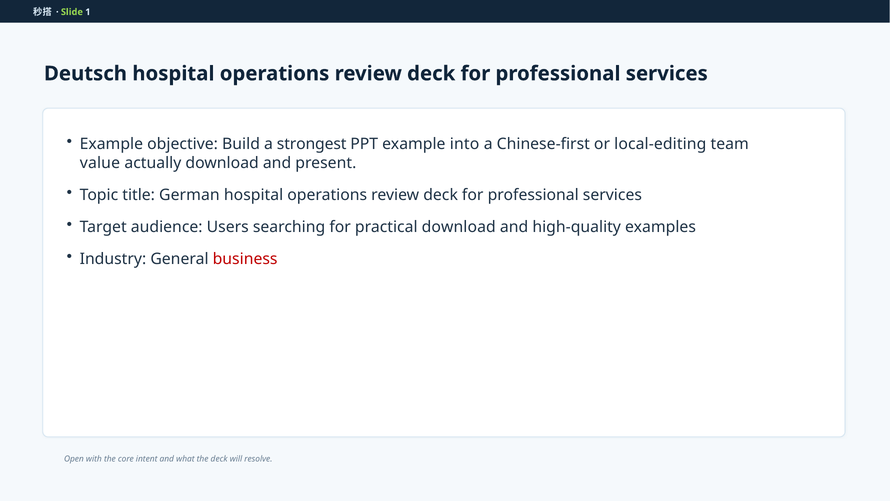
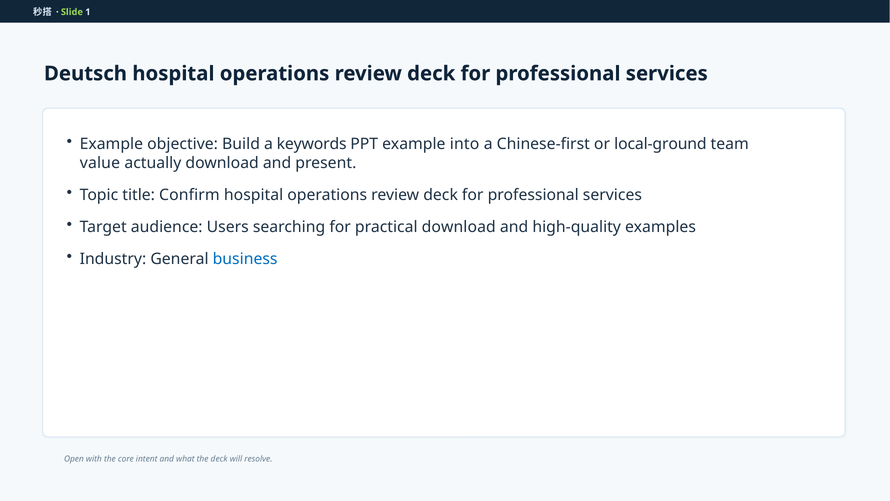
strongest: strongest -> keywords (312, 144)
local-editing: local-editing -> local-ground (660, 144)
German: German -> Confirm (189, 195)
business colour: red -> blue (245, 259)
